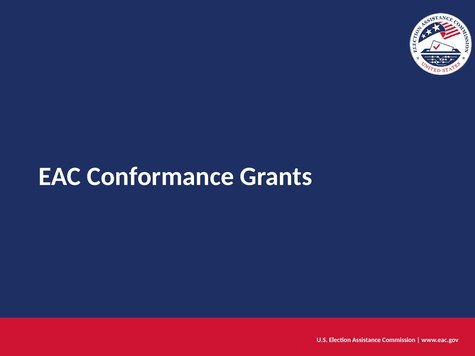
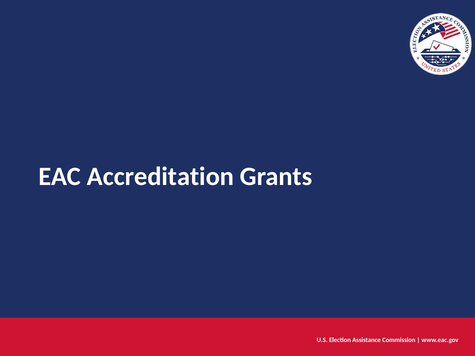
Conformance: Conformance -> Accreditation (160, 177)
